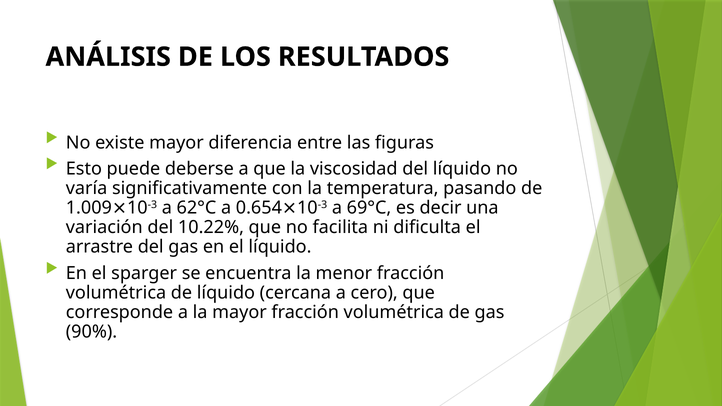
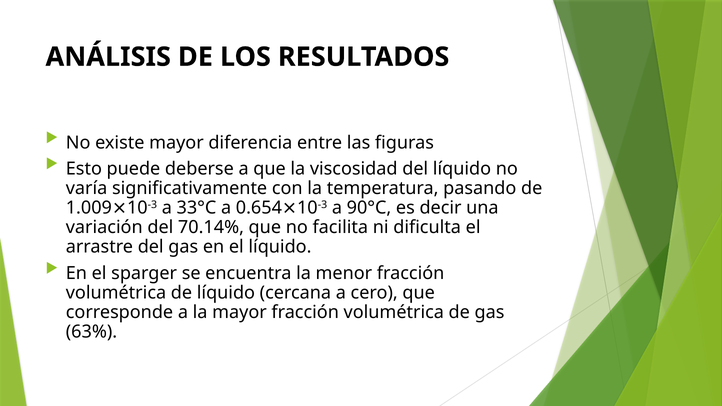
62°C: 62°C -> 33°C (196, 208)
69°C: 69°C -> 90°C (369, 208)
10.22%: 10.22% -> 70.14% (211, 227)
90%: 90% -> 63% (91, 332)
